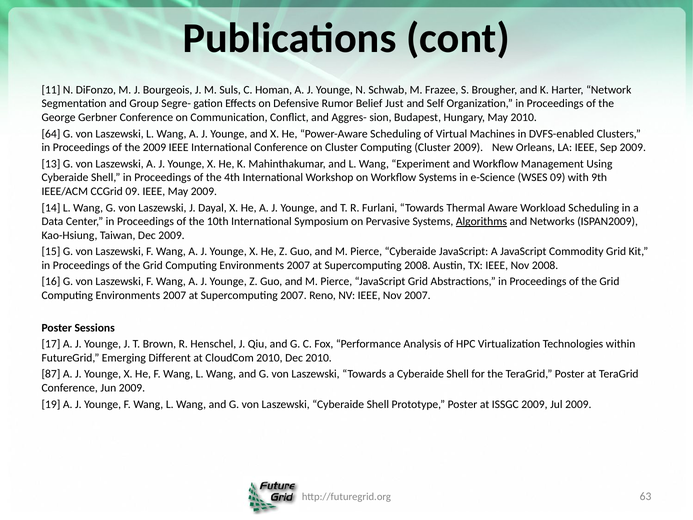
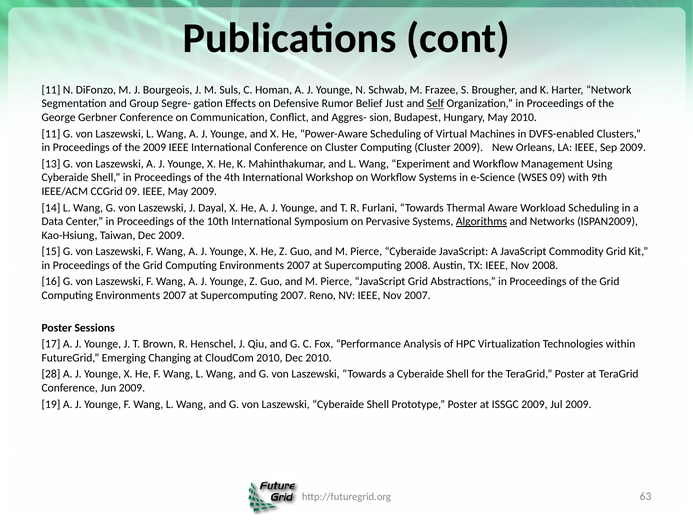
Self underline: none -> present (435, 104)
64: 64 -> 11 (51, 134)
Different: Different -> Changing (170, 358)
87: 87 -> 28 (51, 374)
